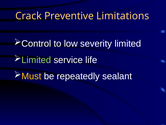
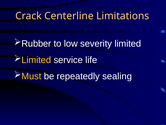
Preventive: Preventive -> Centerline (69, 16)
Control: Control -> Rubber (36, 43)
Limited colour: light green -> yellow (36, 60)
sealant: sealant -> sealing (117, 76)
